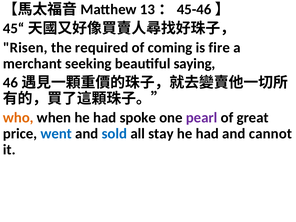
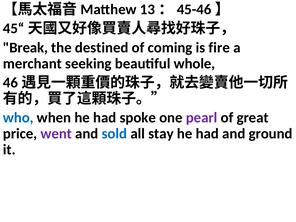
Risen: Risen -> Break (25, 48)
required: required -> destined (102, 48)
saying: saying -> whole (194, 64)
who colour: orange -> blue (18, 118)
went colour: blue -> purple (56, 134)
cannot: cannot -> ground (271, 134)
